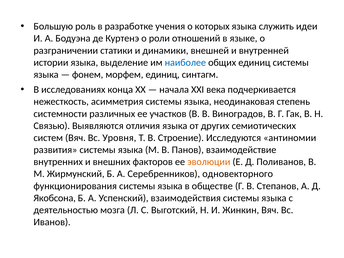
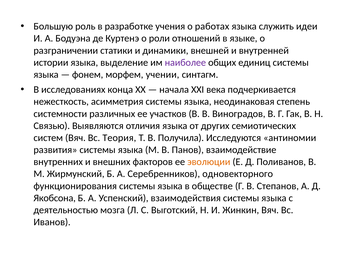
которых: которых -> работах (212, 26)
наиболее colour: blue -> purple (185, 62)
морфем единиц: единиц -> учении (163, 75)
Уровня: Уровня -> Теория (119, 138)
Строение: Строение -> Получила (181, 138)
